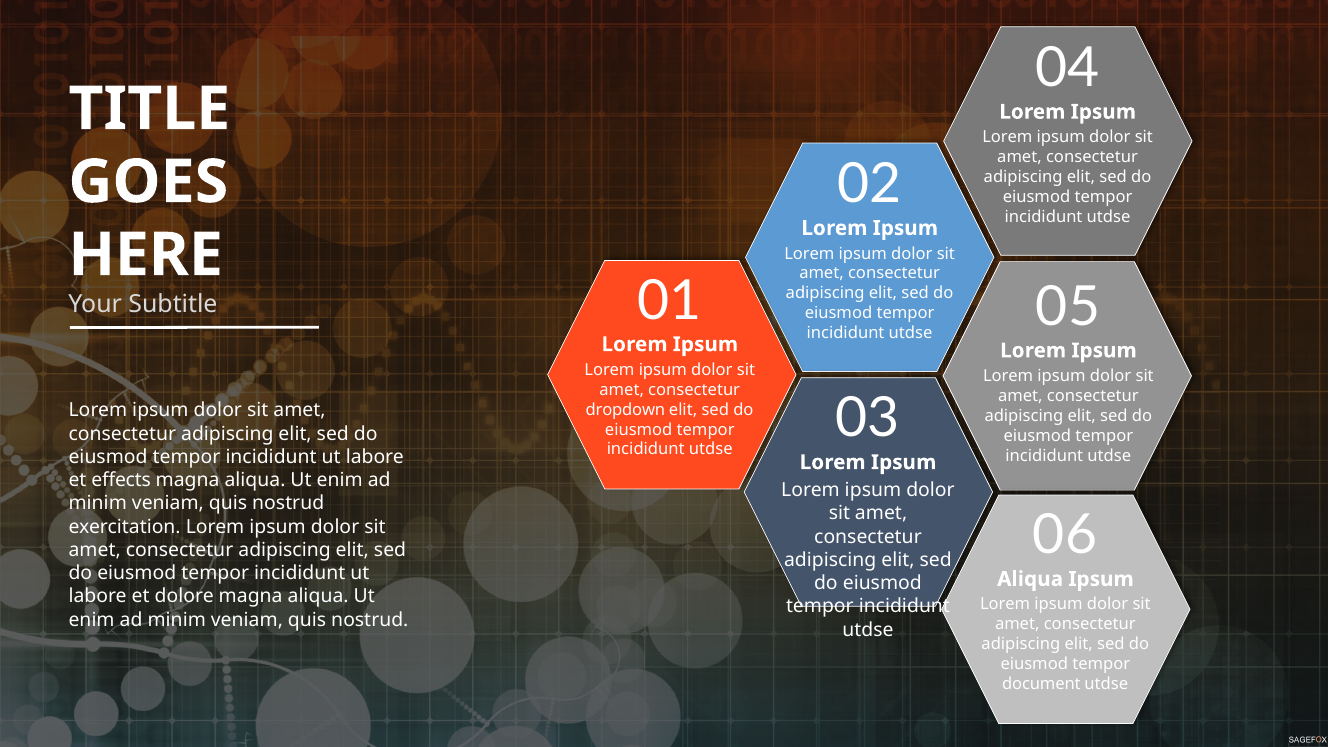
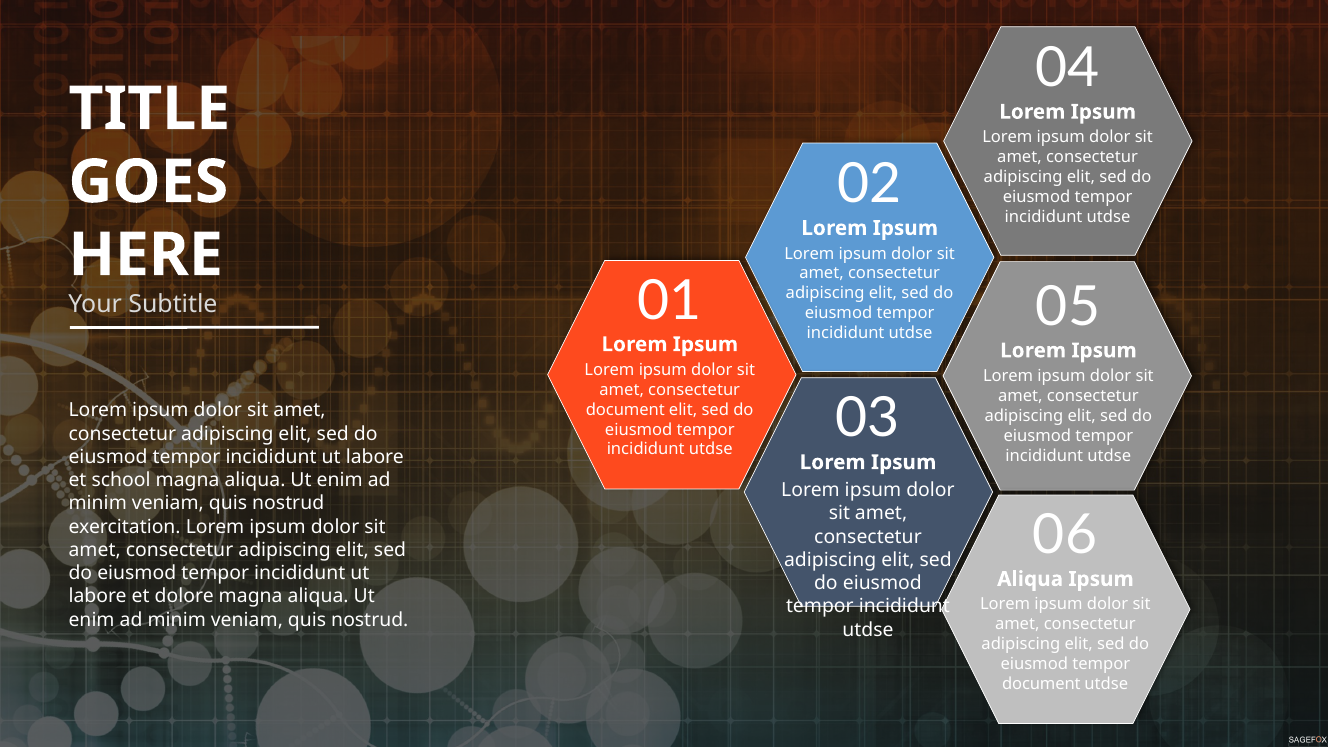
dropdown: dropdown -> document (625, 410)
effects: effects -> school (121, 480)
